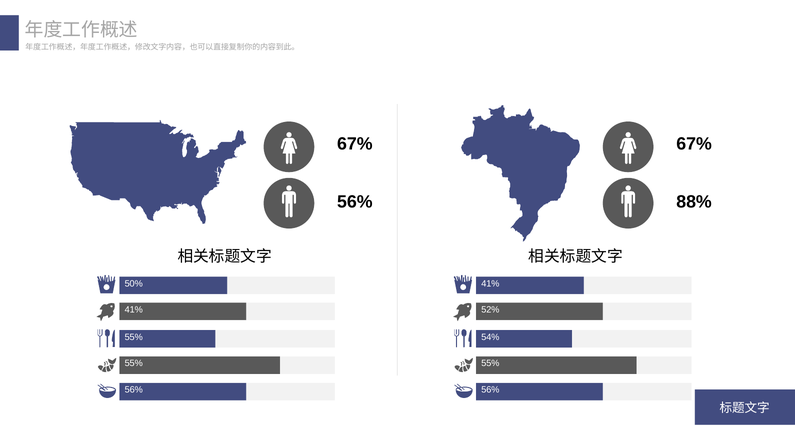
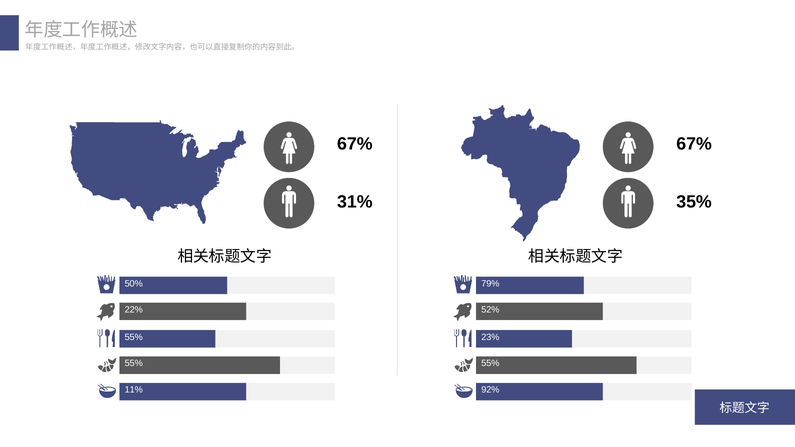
56%: 56% -> 31% (355, 202)
88%: 88% -> 35% (694, 202)
41%: 41% -> 79% (490, 284)
41%: 41% -> 22% (134, 310)
54%: 54% -> 23% (490, 337)
56%: 56% -> 11% (134, 390)
56%: 56% -> 92% (490, 390)
